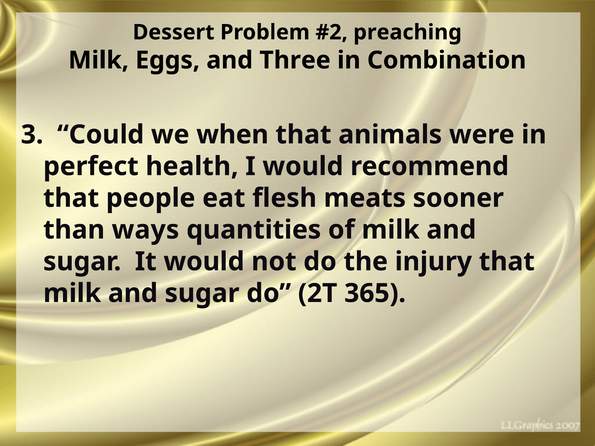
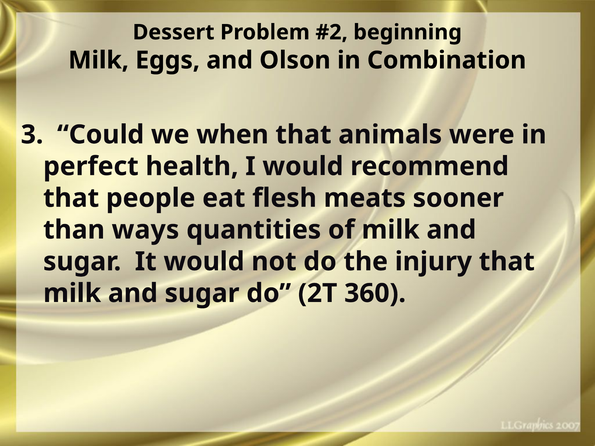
preaching: preaching -> beginning (408, 32)
Three: Three -> Olson (295, 60)
365: 365 -> 360 (375, 293)
